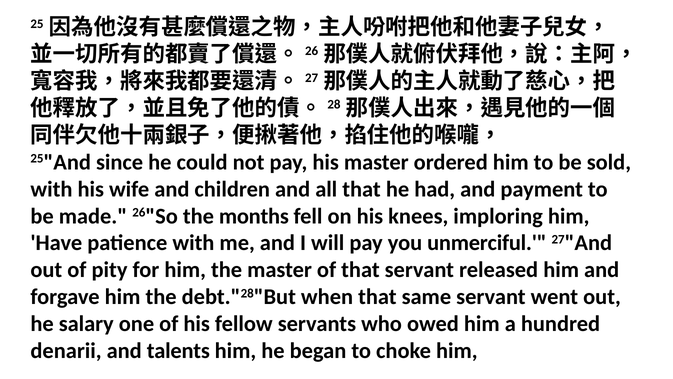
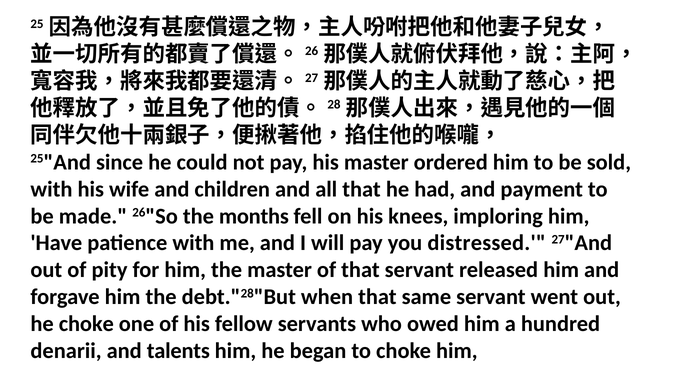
unmerciful: unmerciful -> distressed (487, 243)
he salary: salary -> choke (86, 324)
